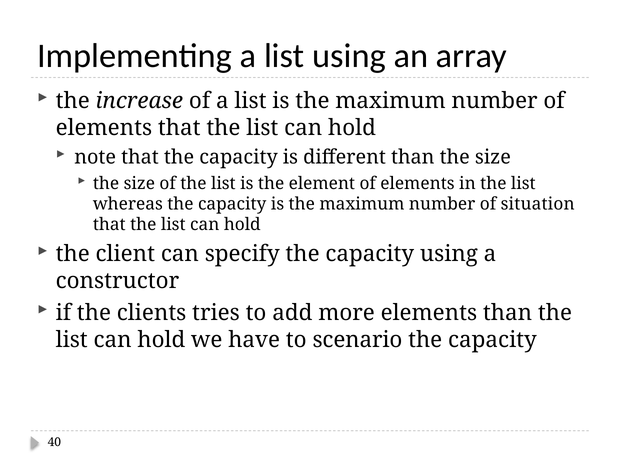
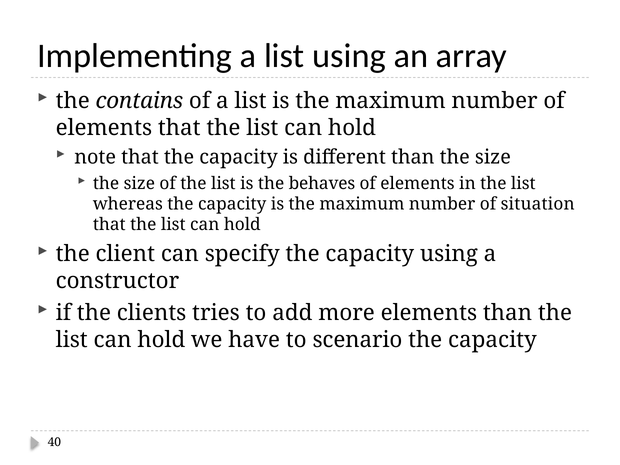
increase: increase -> contains (139, 101)
element: element -> behaves (322, 183)
